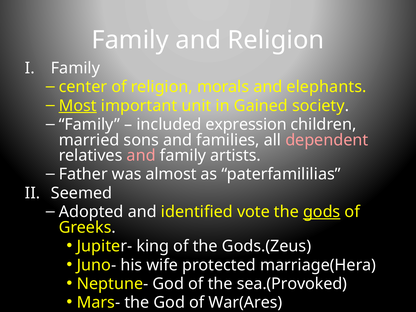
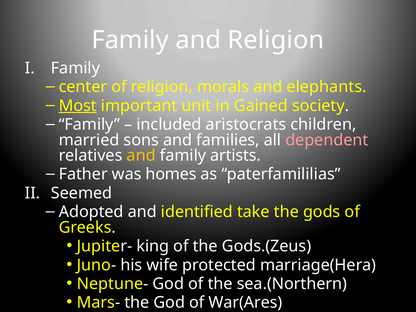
expression: expression -> aristocrats (246, 124)
and colour: pink -> yellow (141, 156)
almost: almost -> homes (171, 174)
vote: vote -> take (253, 212)
gods underline: present -> none (322, 212)
sea.(Provoked: sea.(Provoked -> sea.(Northern (292, 284)
